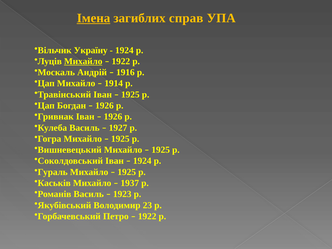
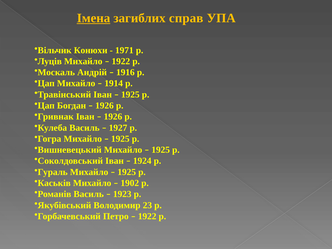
Україну: Україну -> Конюхи (91, 50)
1924: 1924 -> 1971 (124, 50)
Михайло underline: present -> none (83, 61)
1937: 1937 -> 1902 (130, 183)
